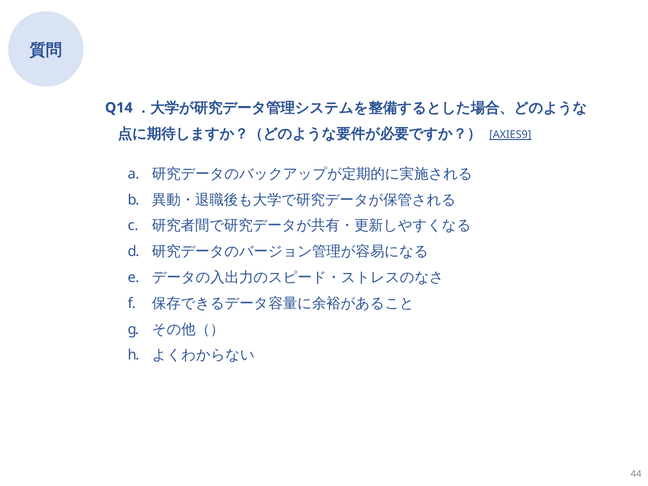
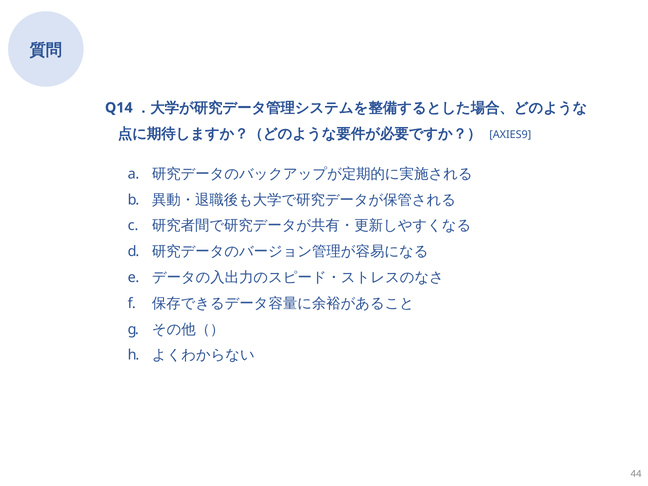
AXIES9 underline: present -> none (510, 135)
